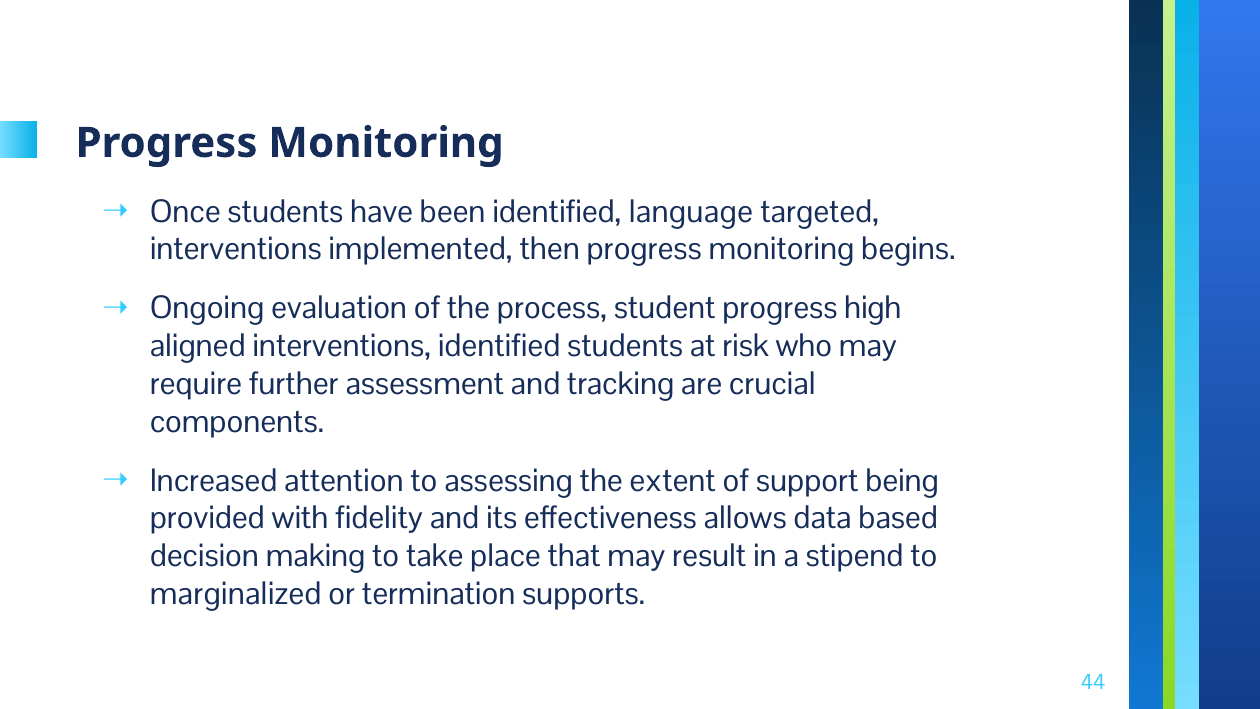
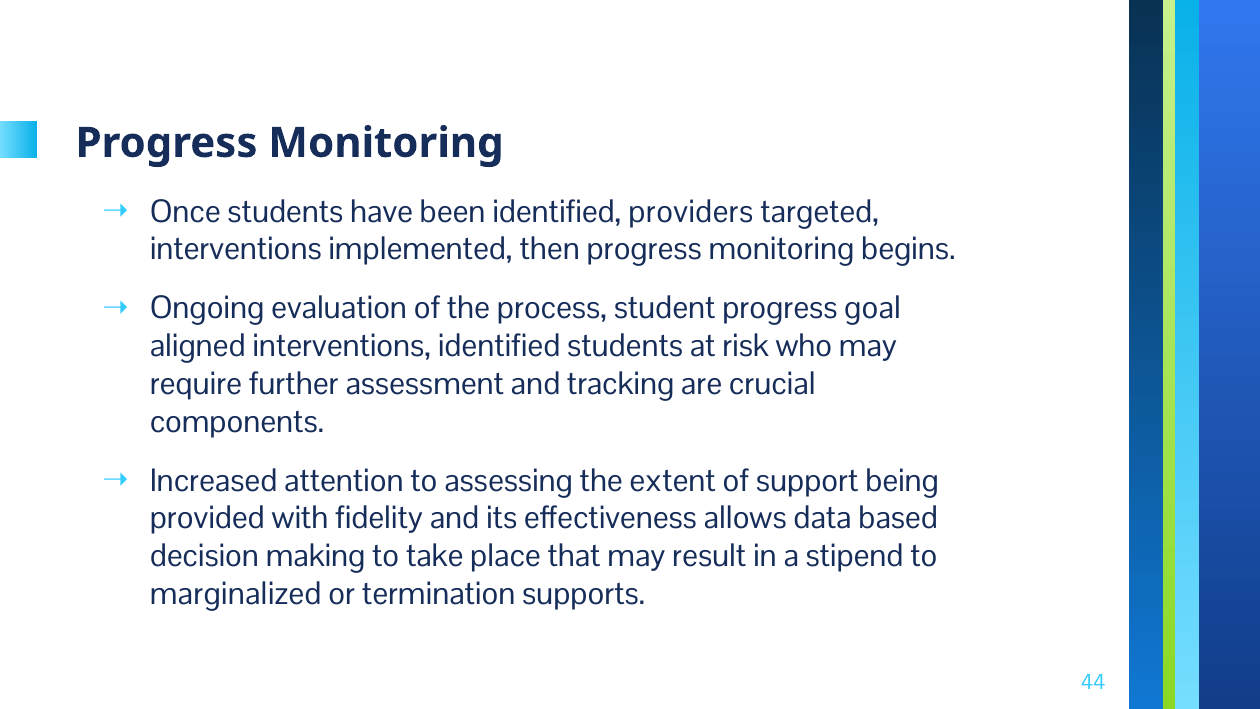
language: language -> providers (691, 212)
high: high -> goal (873, 308)
